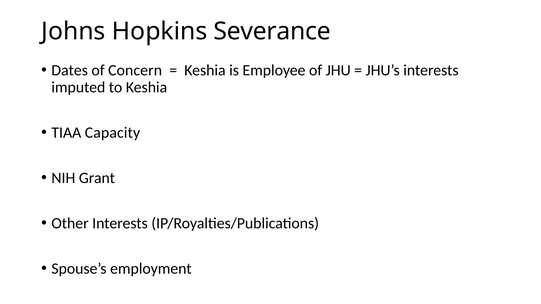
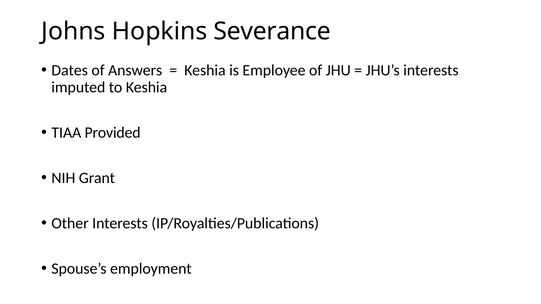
Concern: Concern -> Answers (135, 70)
Capacity: Capacity -> Provided (113, 133)
